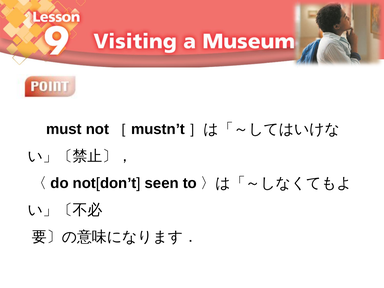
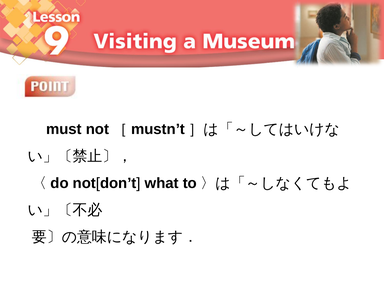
seen: seen -> what (162, 183)
